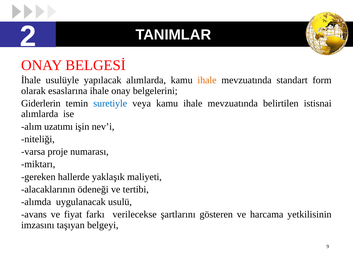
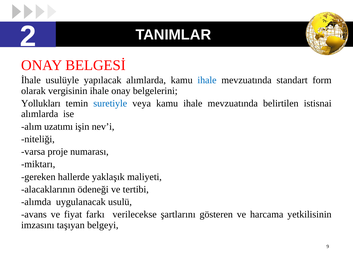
ihale colour: orange -> blue (207, 80)
esaslarına: esaslarına -> vergisinin (68, 91)
Giderlerin: Giderlerin -> Yollukları (41, 103)
